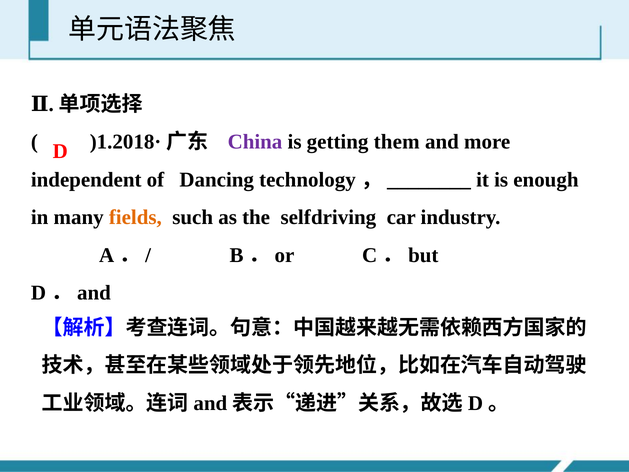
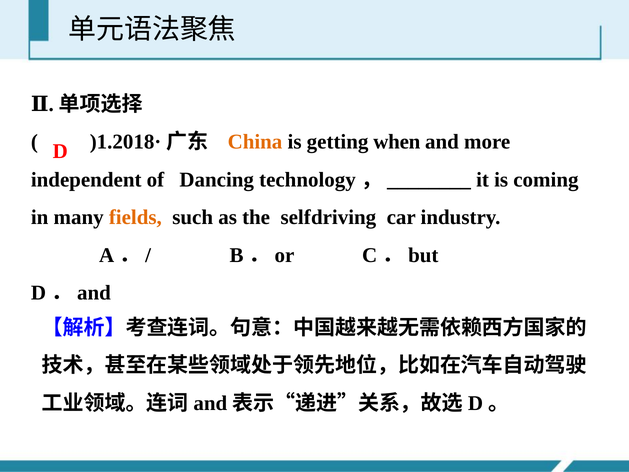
China colour: purple -> orange (255, 142)
them: them -> when (397, 142)
enough: enough -> coming (546, 180)
